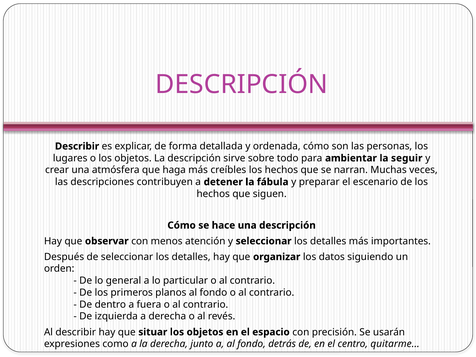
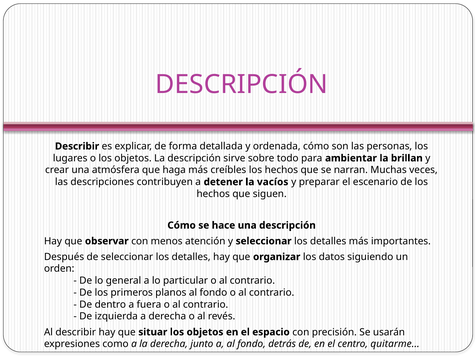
seguir: seguir -> brillan (407, 158)
fábula: fábula -> vacíos (273, 182)
